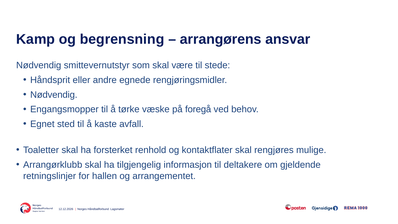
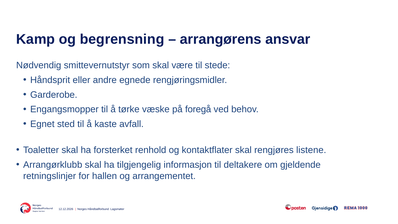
Nødvendig: Nødvendig -> Garderobe (54, 95)
mulige: mulige -> listene (311, 150)
